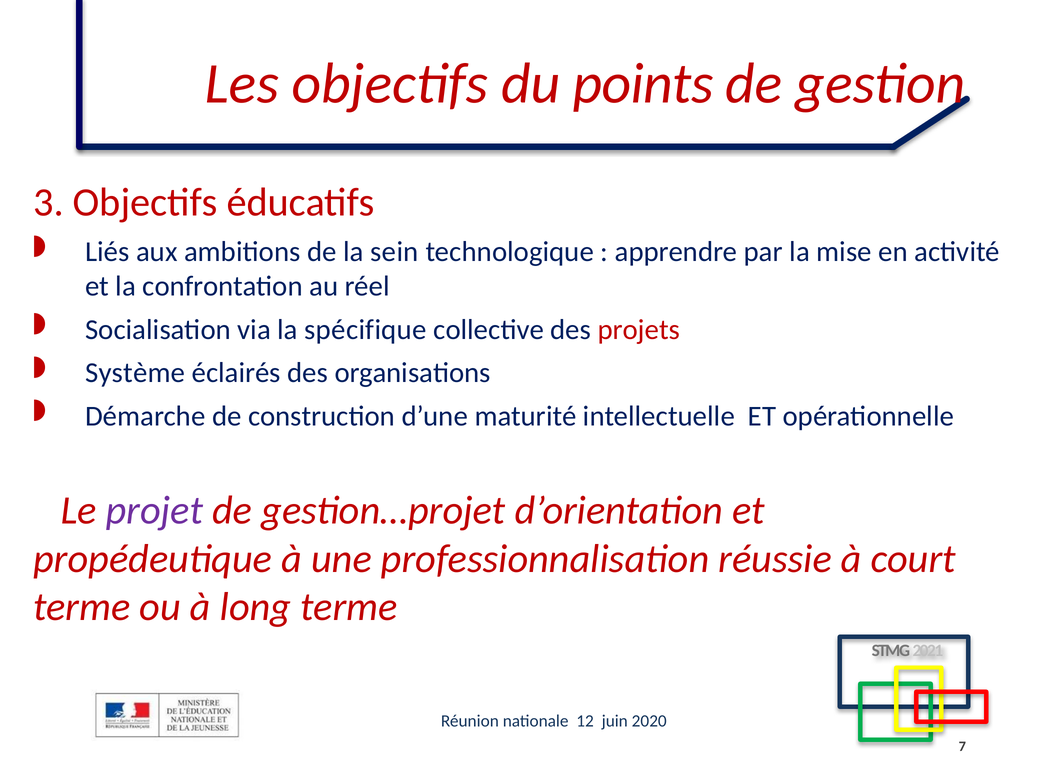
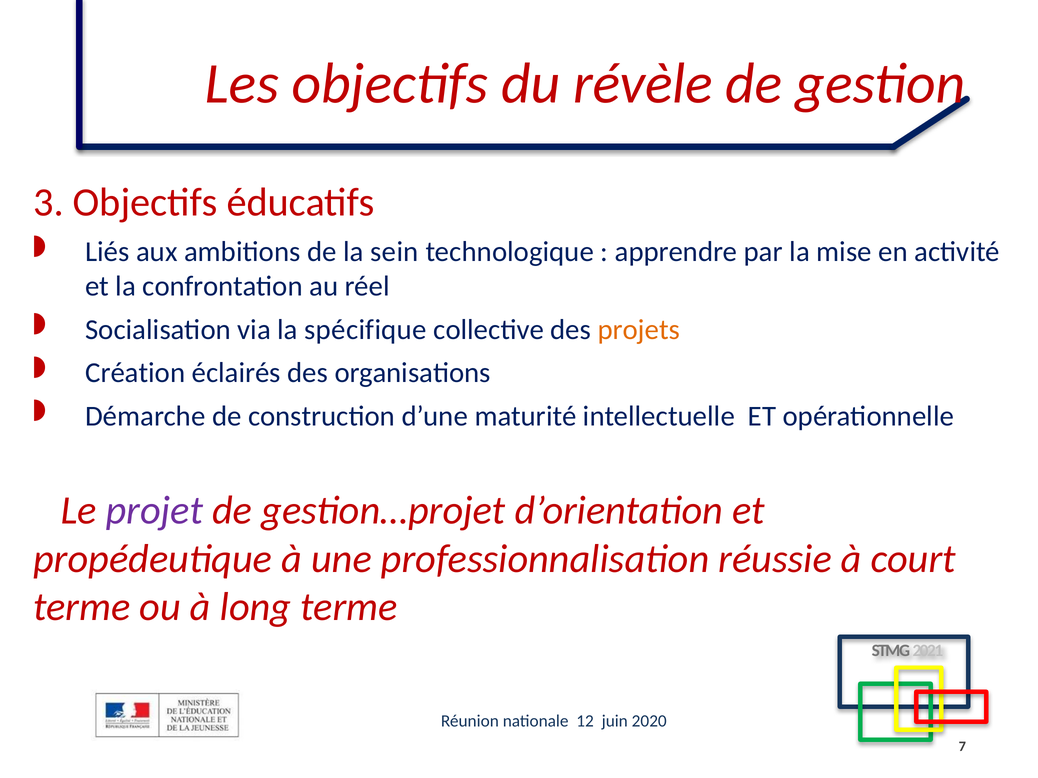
points: points -> révèle (643, 84)
projets colour: red -> orange (639, 330)
Système: Système -> Création (135, 373)
